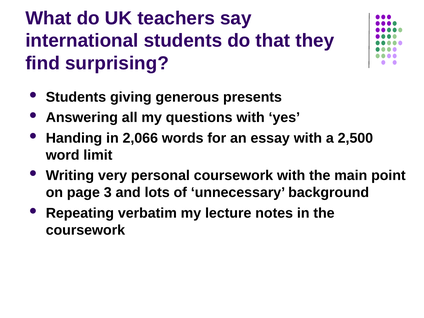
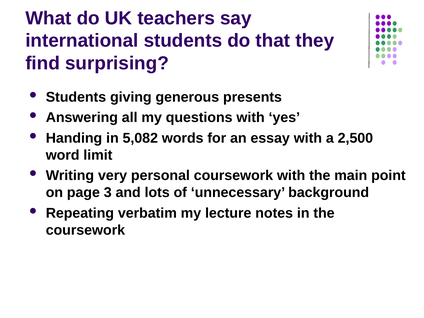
2,066: 2,066 -> 5,082 (140, 138)
